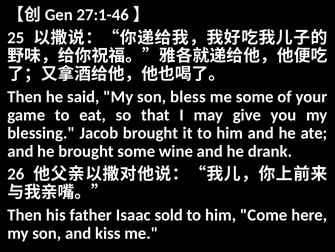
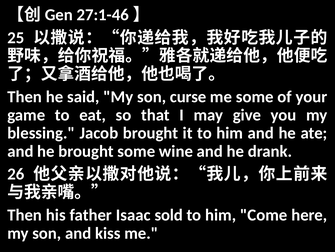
bless: bless -> curse (188, 97)
